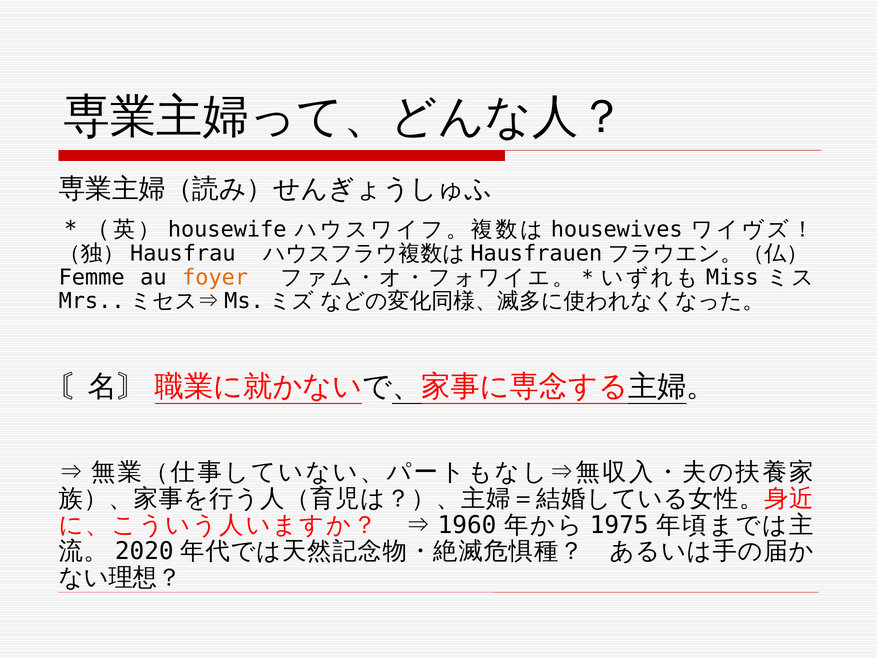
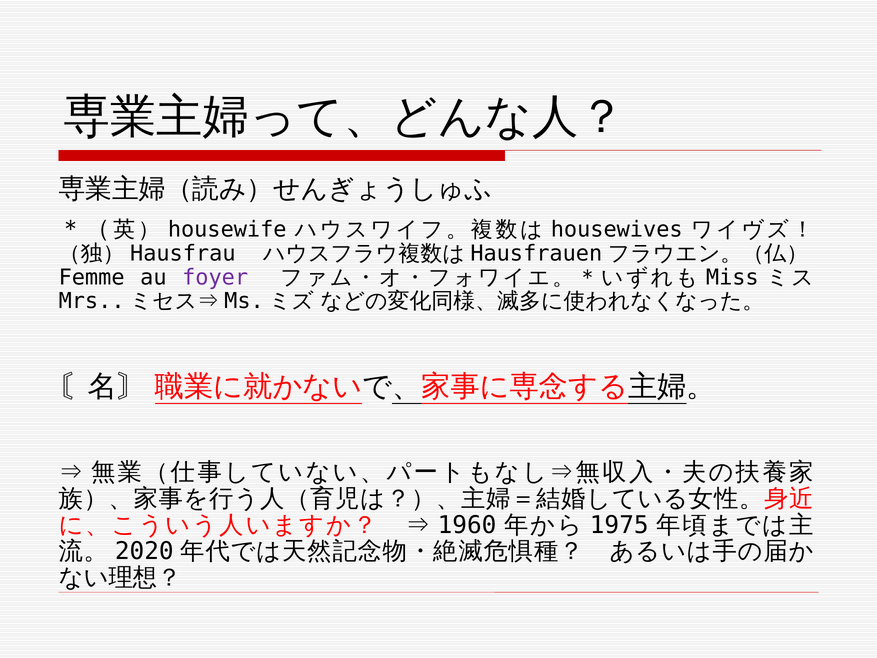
foyer colour: orange -> purple (215, 277)
